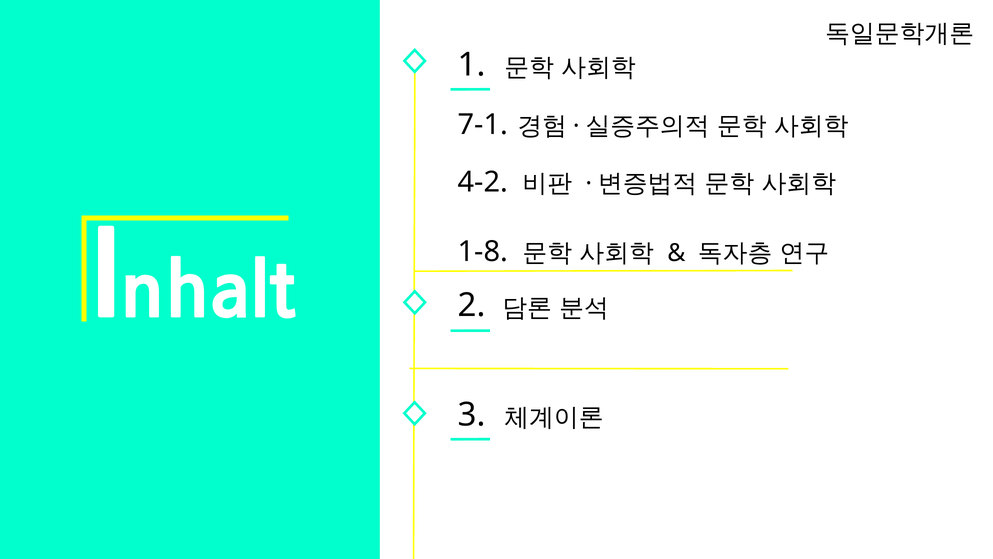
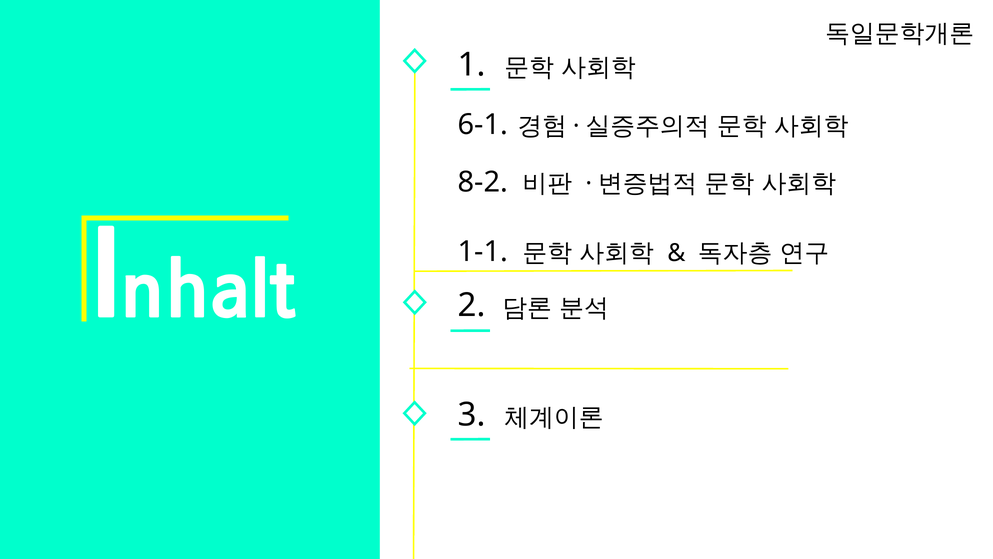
7-1: 7-1 -> 6-1 (483, 125)
4-2: 4-2 -> 8-2 (483, 182)
1-8: 1-8 -> 1-1 (483, 251)
